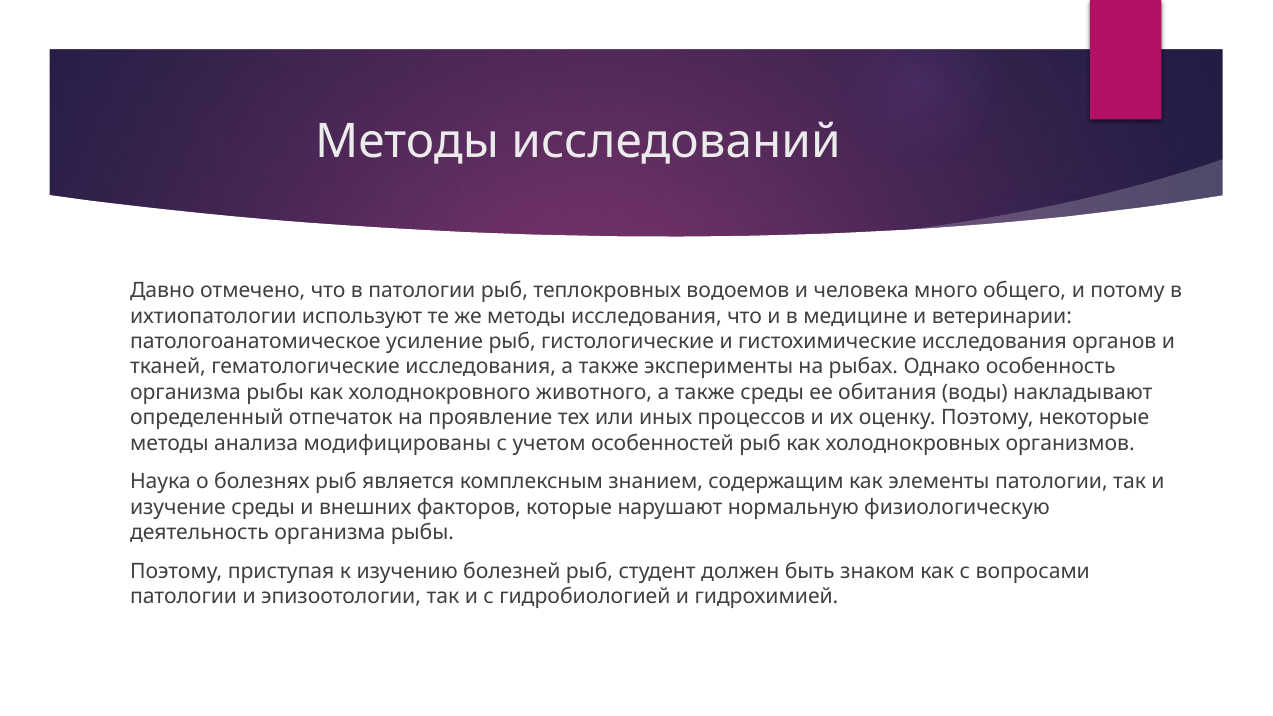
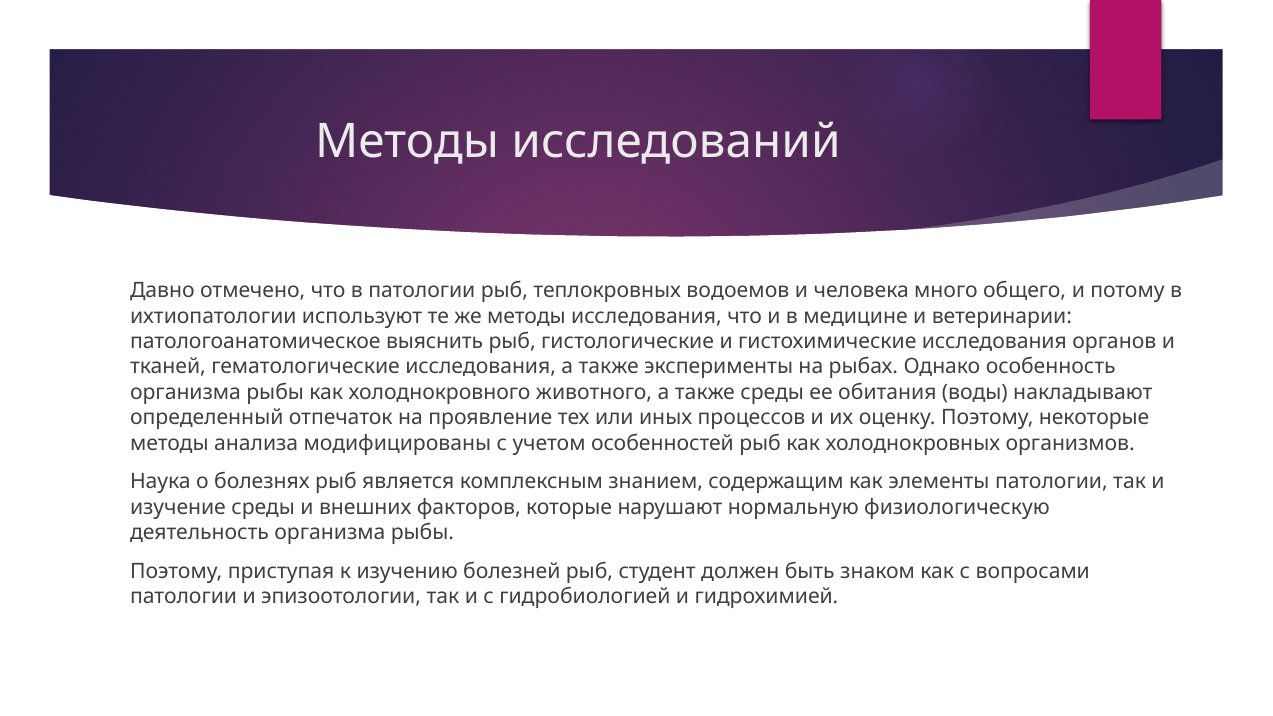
усиление: усиление -> выяснить (435, 342)
